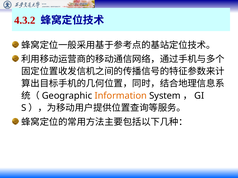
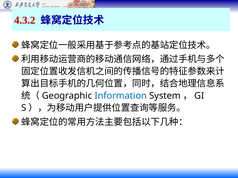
Information colour: orange -> blue (121, 96)
